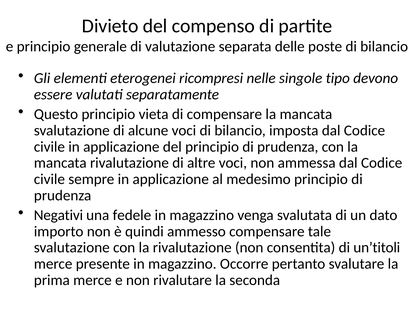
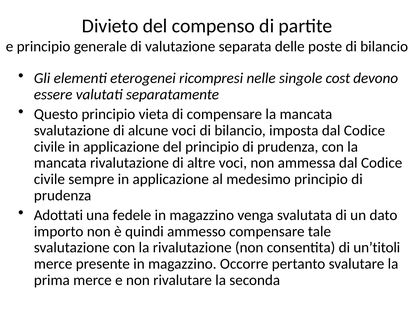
tipo: tipo -> cost (338, 78)
Negativi: Negativi -> Adottati (58, 215)
